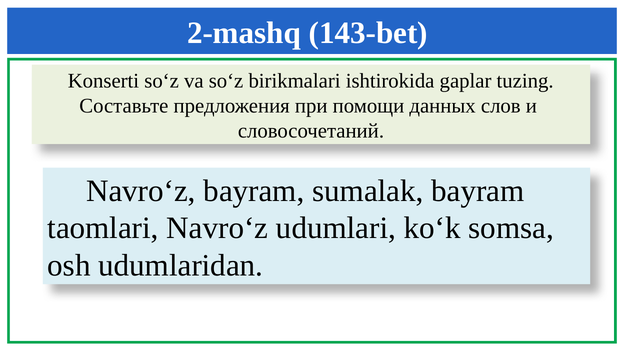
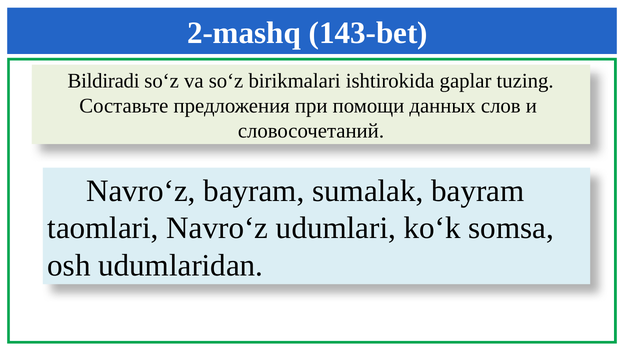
Konserti: Konserti -> Bildiradi (104, 81)
